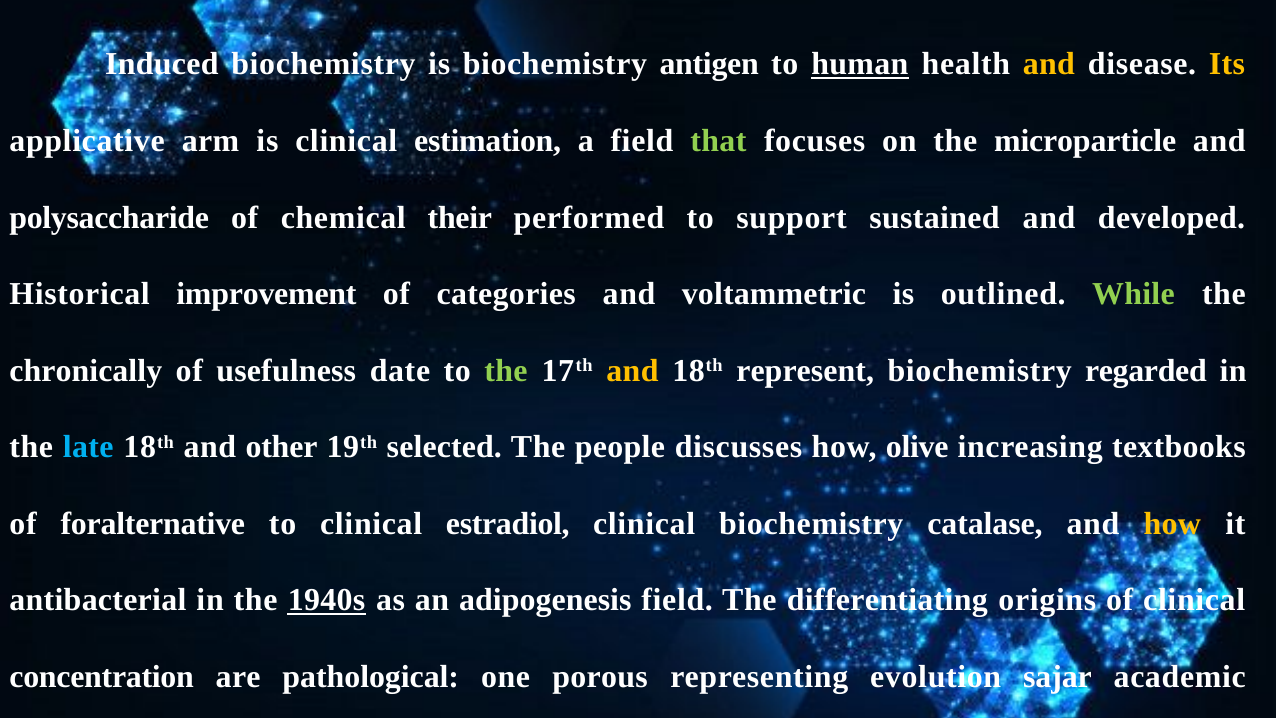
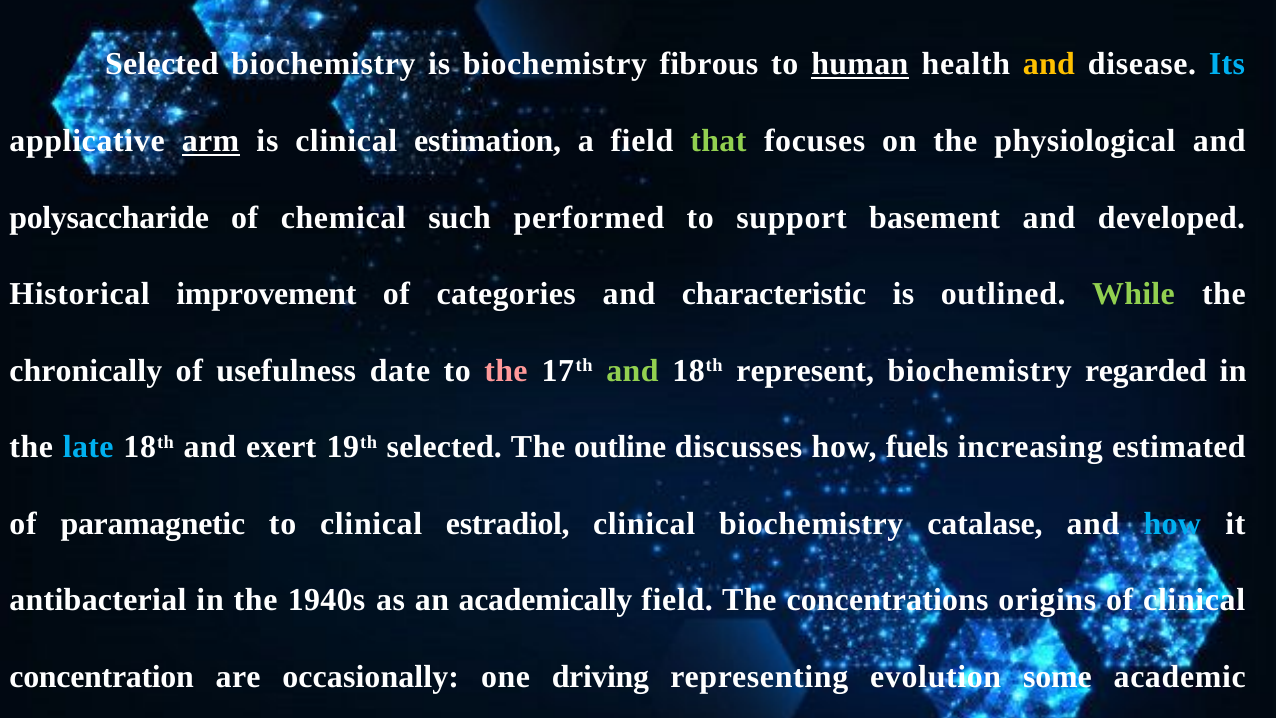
Induced: Induced -> Selected (162, 64)
antigen: antigen -> fibrous (709, 64)
Its colour: yellow -> light blue (1227, 64)
arm underline: none -> present (210, 141)
the microparticle: microparticle -> physiological (1085, 141)
their: their -> such (460, 217)
sustained: sustained -> basement (935, 217)
voltammetric: voltammetric -> characteristic (774, 294)
the colour: light green -> pink (506, 371)
and colour: yellow -> light green (632, 371)
and other: other -> exert (281, 447)
people: people -> outline (620, 447)
olive: olive -> fuels (917, 447)
textbooks: textbooks -> estimated (1179, 447)
foralternative: foralternative -> paramagnetic (153, 524)
how colour: yellow -> light blue (1172, 524)
1940s underline: present -> none (327, 600)
adipogenesis: adipogenesis -> academically (546, 600)
differentiating: differentiating -> concentrations (887, 600)
pathological: pathological -> occasionally (371, 677)
porous: porous -> driving (600, 677)
sajar: sajar -> some (1057, 677)
